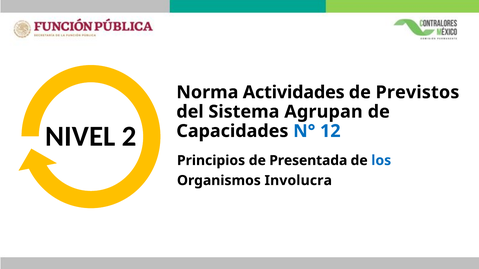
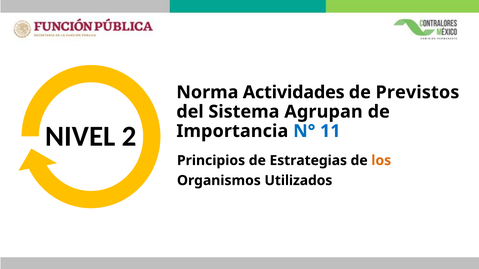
Capacidades: Capacidades -> Importancia (232, 131)
12: 12 -> 11 (330, 131)
Presentada: Presentada -> Estrategias (308, 161)
los colour: blue -> orange (381, 161)
Involucra: Involucra -> Utilizados (298, 181)
